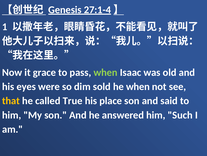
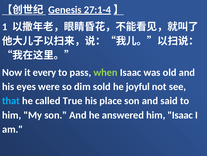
grace: grace -> every (44, 72)
he when: when -> joyful (138, 86)
that colour: yellow -> light blue (11, 100)
him Such: Such -> Isaac (180, 115)
